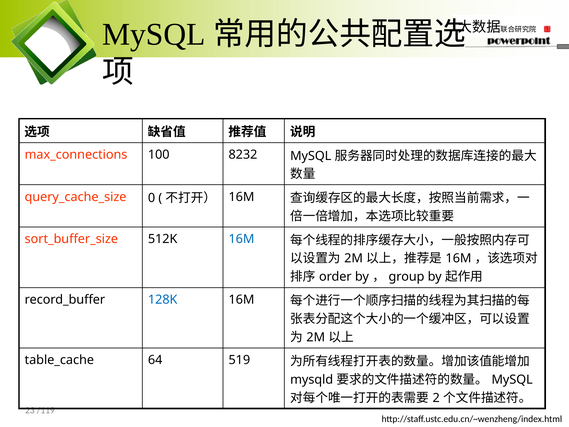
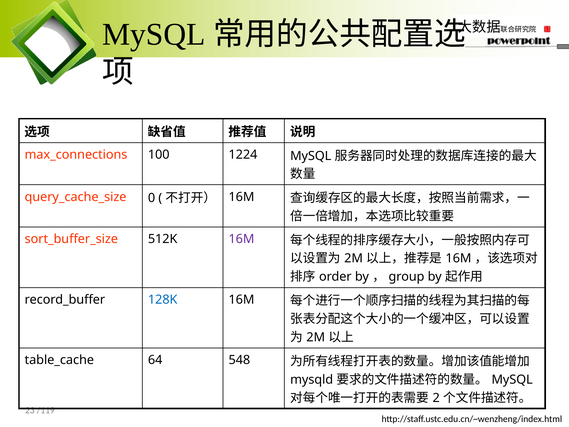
8232: 8232 -> 1224 (243, 155)
16M colour: blue -> purple (241, 239)
519: 519 -> 548 (239, 360)
